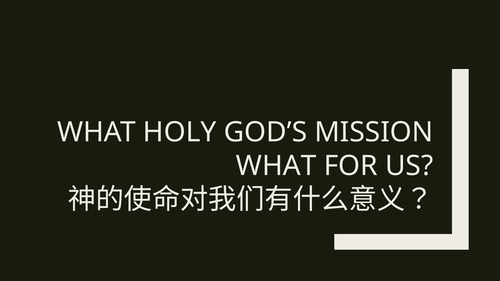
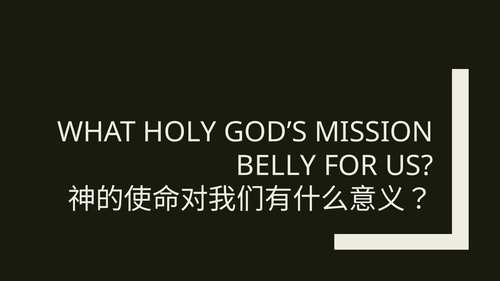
WHAT: WHAT -> BELLY (276, 166)
